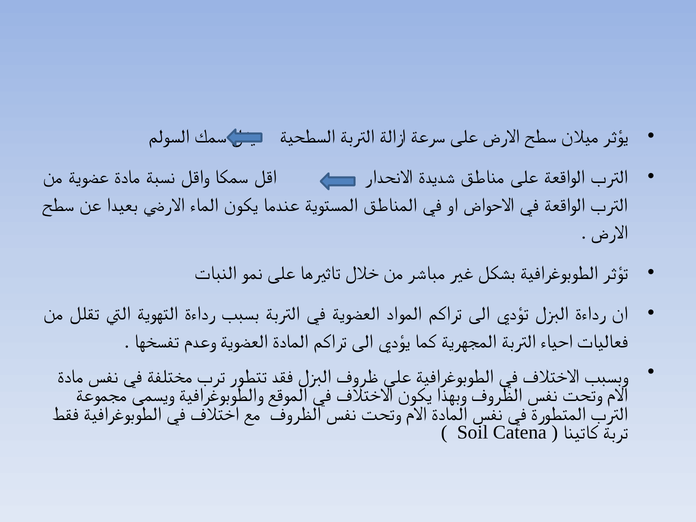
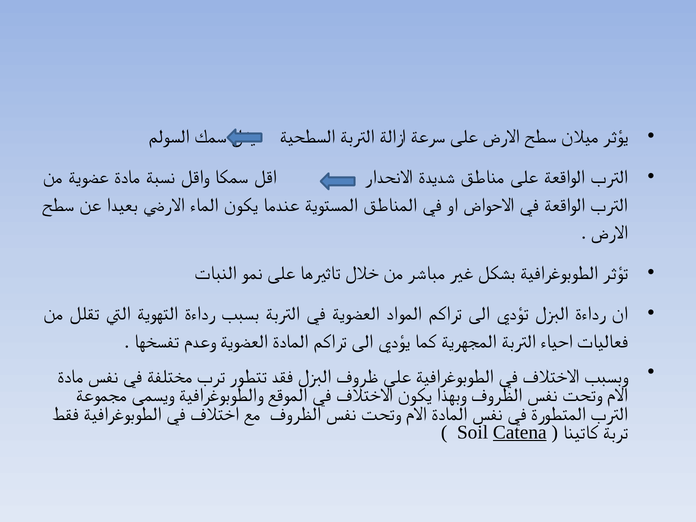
Catena underline: none -> present (520, 432)
